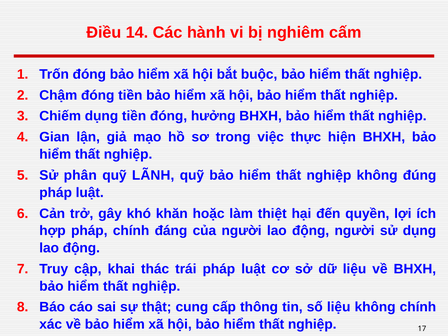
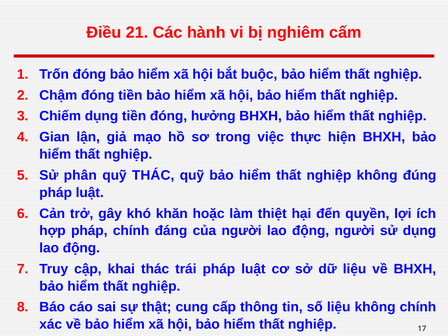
14: 14 -> 21 (137, 32)
quỹ LÃNH: LÃNH -> THÁC (153, 175)
